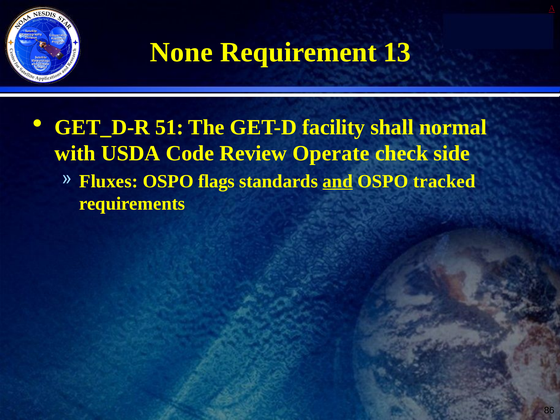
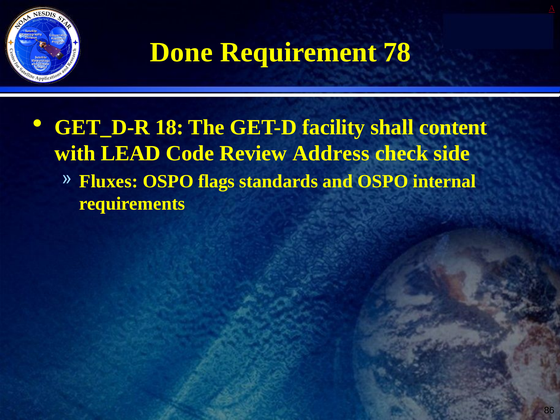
None: None -> Done (181, 52)
13: 13 -> 78 (397, 52)
51: 51 -> 18 (169, 127)
normal: normal -> content (453, 127)
USDA: USDA -> LEAD (131, 153)
Operate: Operate -> Address (331, 153)
and underline: present -> none (338, 181)
tracked: tracked -> internal (444, 181)
